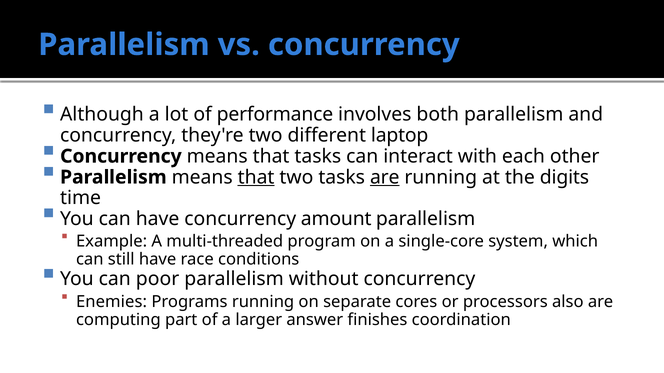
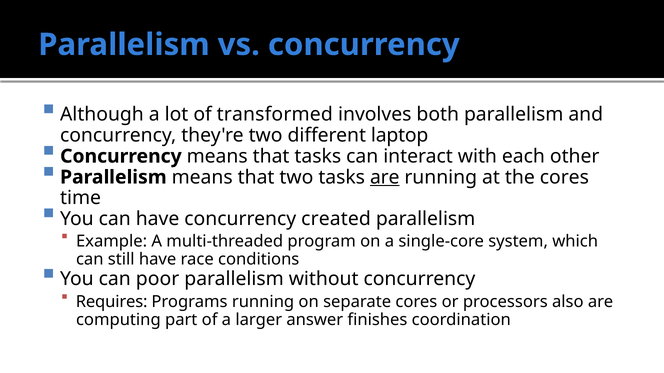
performance: performance -> transformed (275, 115)
that underline: present -> none (256, 177)
the digits: digits -> cores (564, 177)
amount: amount -> created (336, 219)
Enemies: Enemies -> Requires (112, 302)
